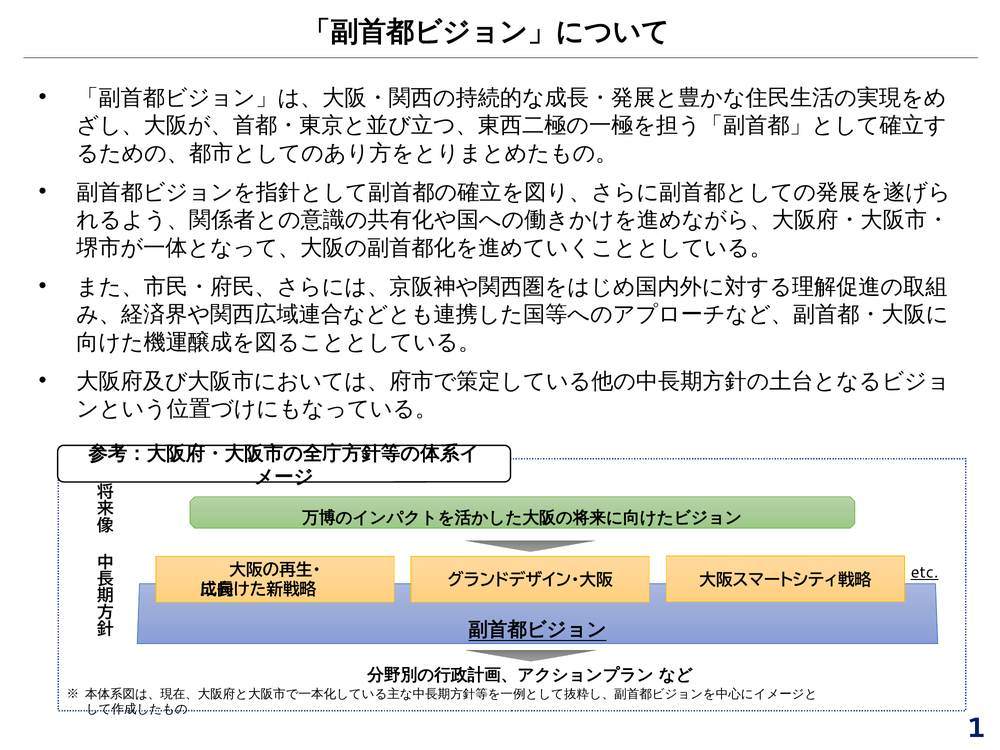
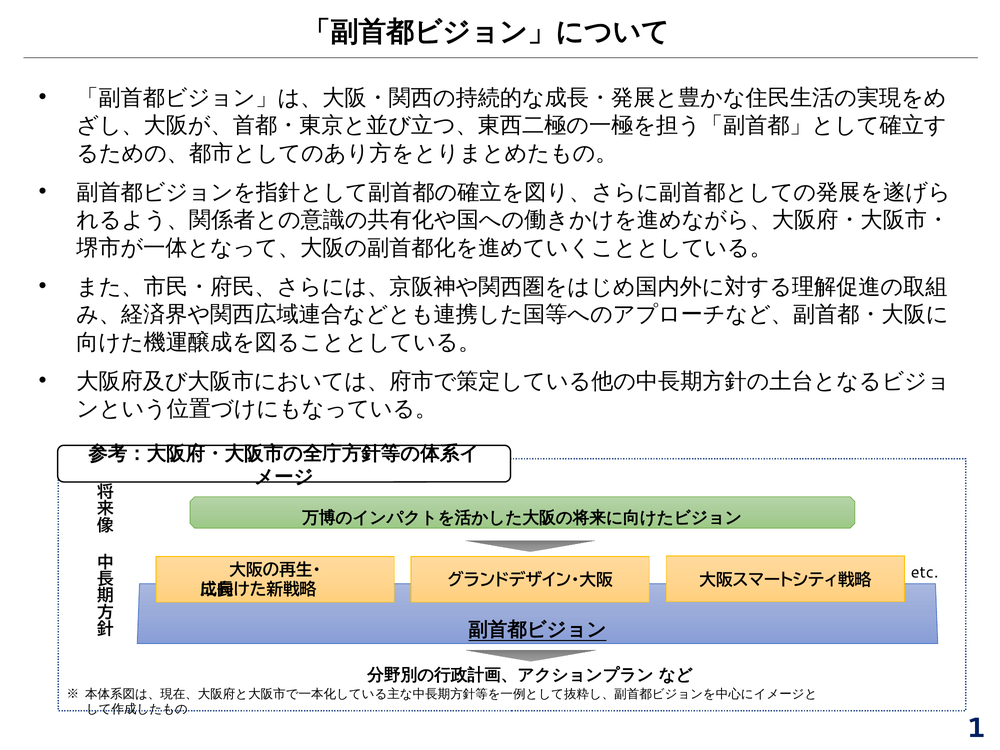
etc underline: present -> none (925, 572)
